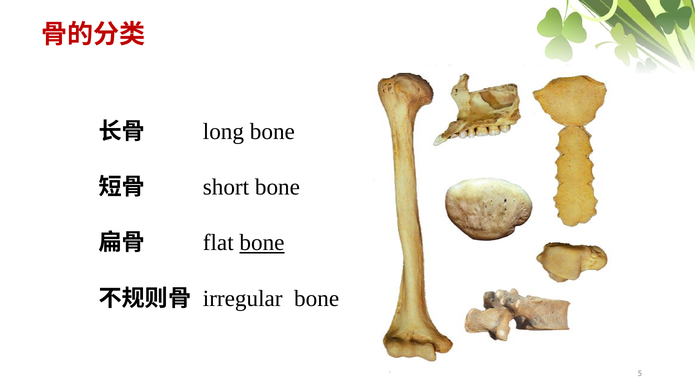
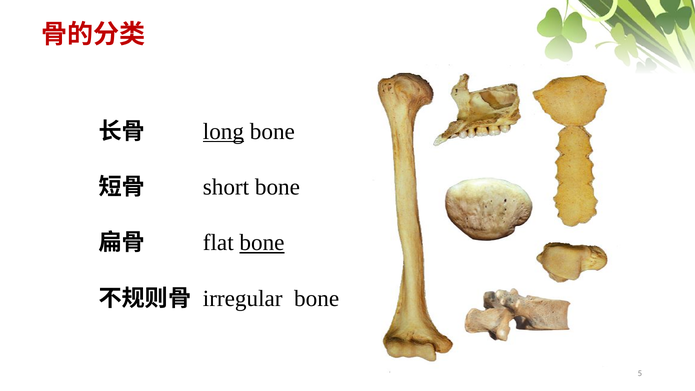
long underline: none -> present (223, 132)
